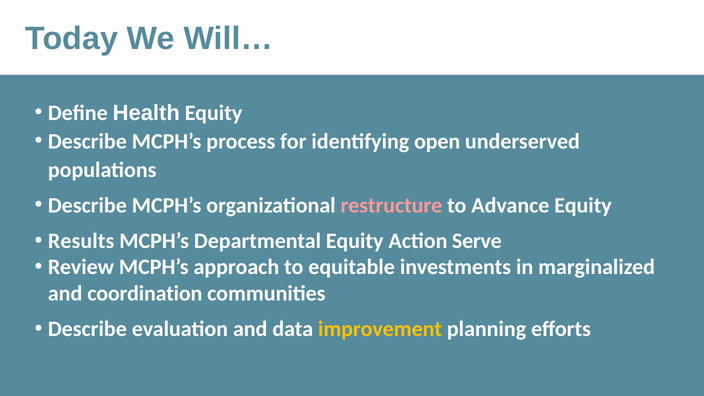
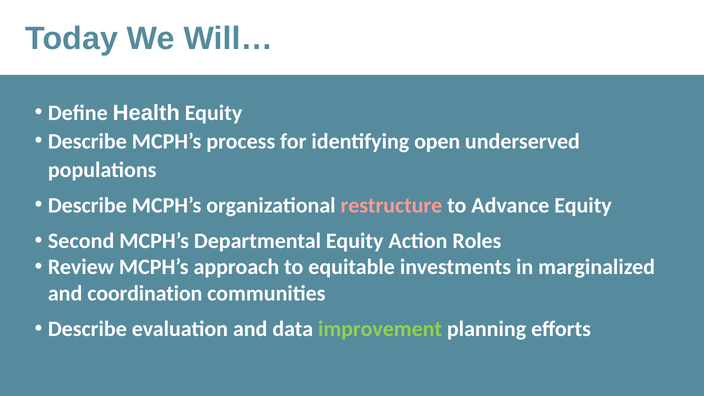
Results: Results -> Second (81, 241)
Serve: Serve -> Roles (477, 241)
improvement colour: yellow -> light green (380, 329)
